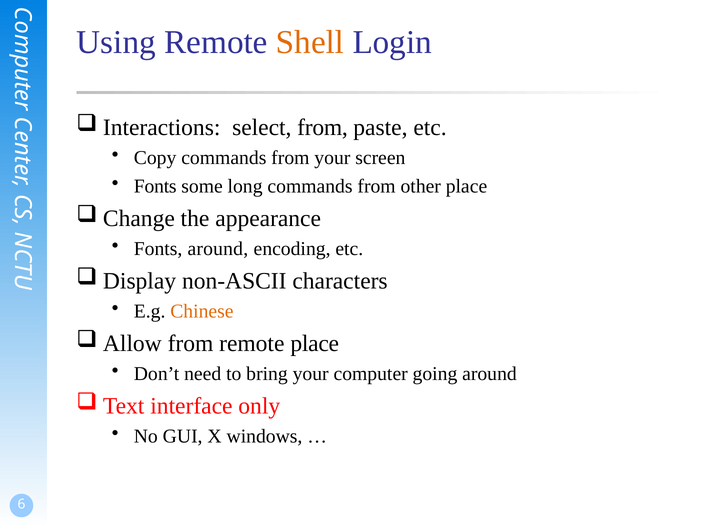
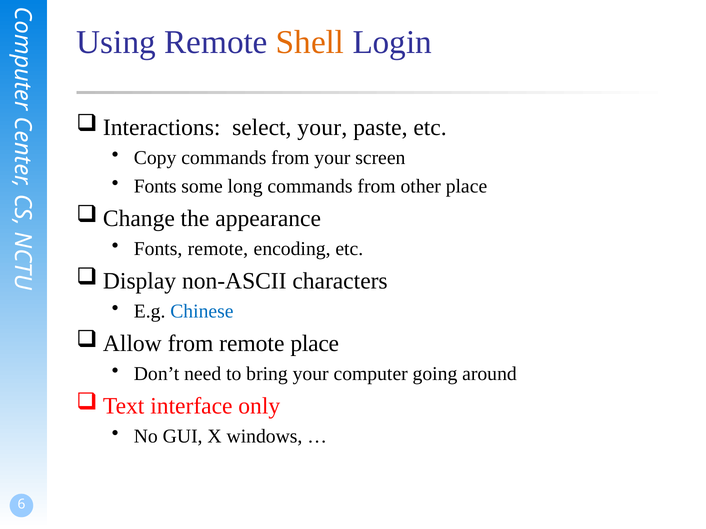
select from: from -> your (322, 128)
Fonts around: around -> remote (218, 249)
Chinese colour: orange -> blue (202, 312)
